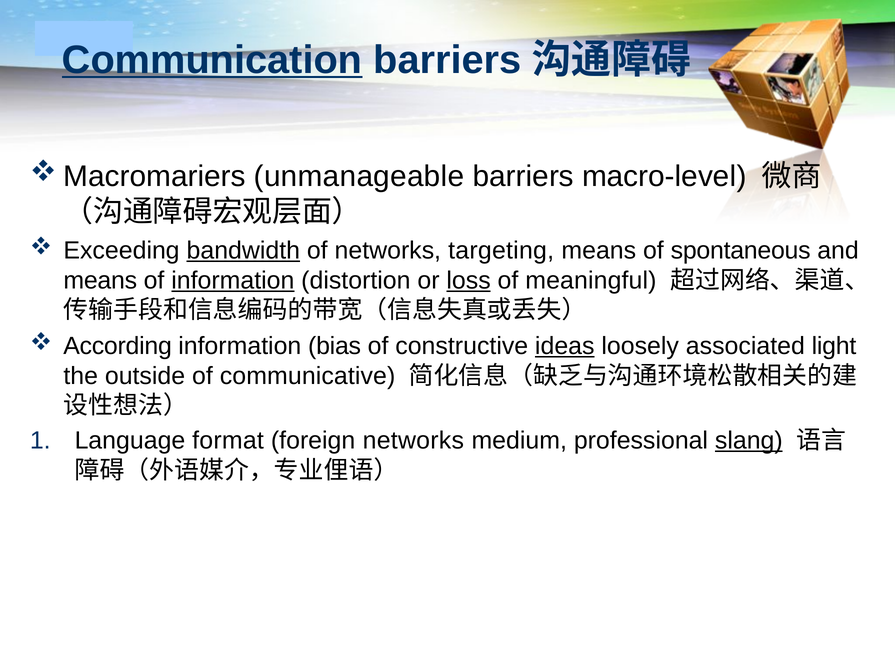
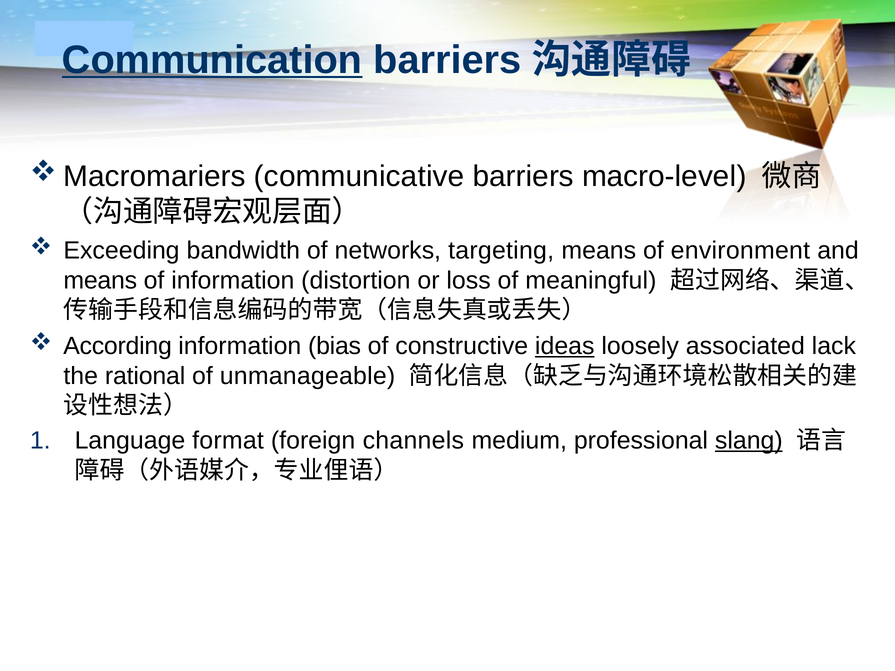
unmanageable: unmanageable -> communicative (359, 176)
bandwidth underline: present -> none (243, 251)
spontaneous: spontaneous -> environment (740, 251)
information underline: present -> none (233, 280)
loss underline: present -> none (469, 280)
light: light -> lack (834, 346)
outside: outside -> rational (145, 376)
communicative: communicative -> unmanageable (308, 376)
foreign networks: networks -> channels (413, 441)
